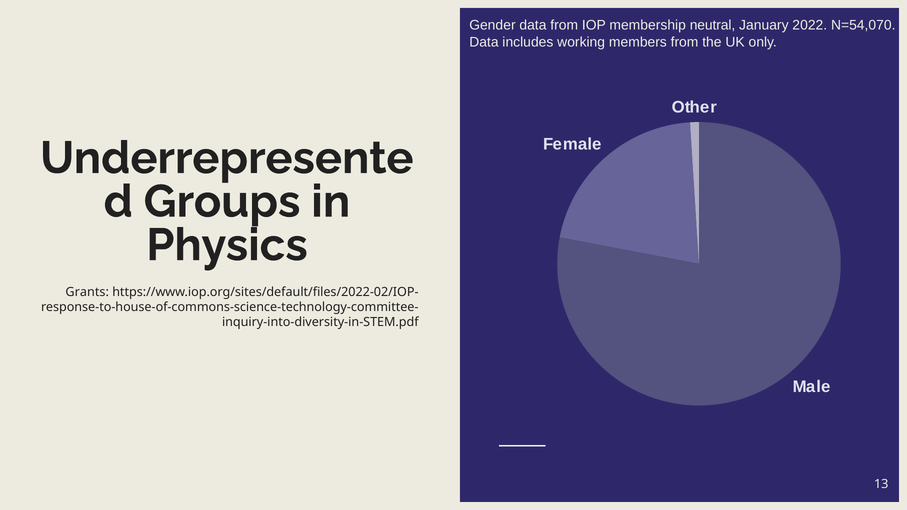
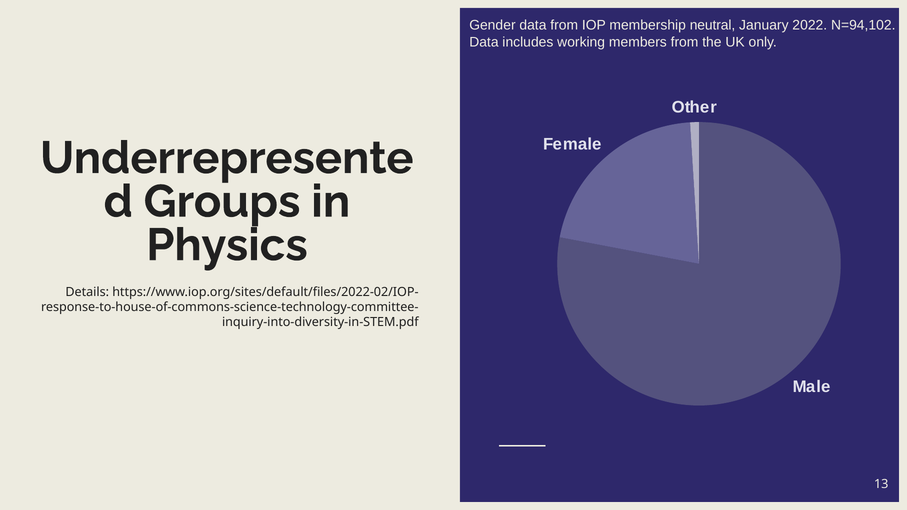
N=54,070: N=54,070 -> N=94,102 (863, 25)
Grants: Grants -> Details (87, 292)
